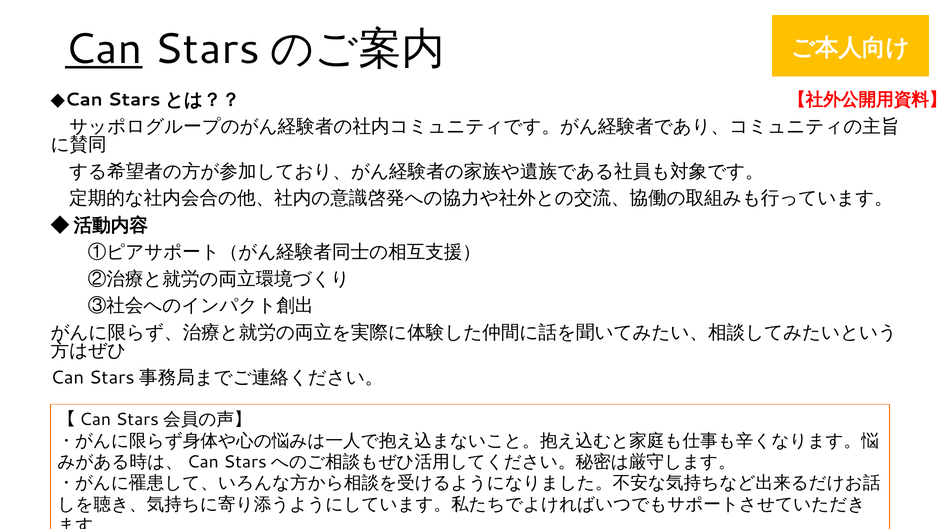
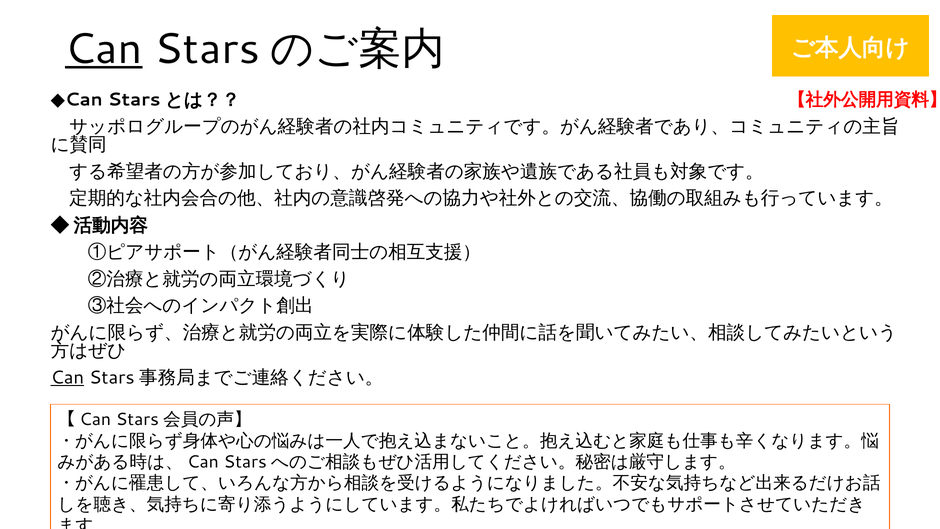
Can underline: none -> present (67, 378)
